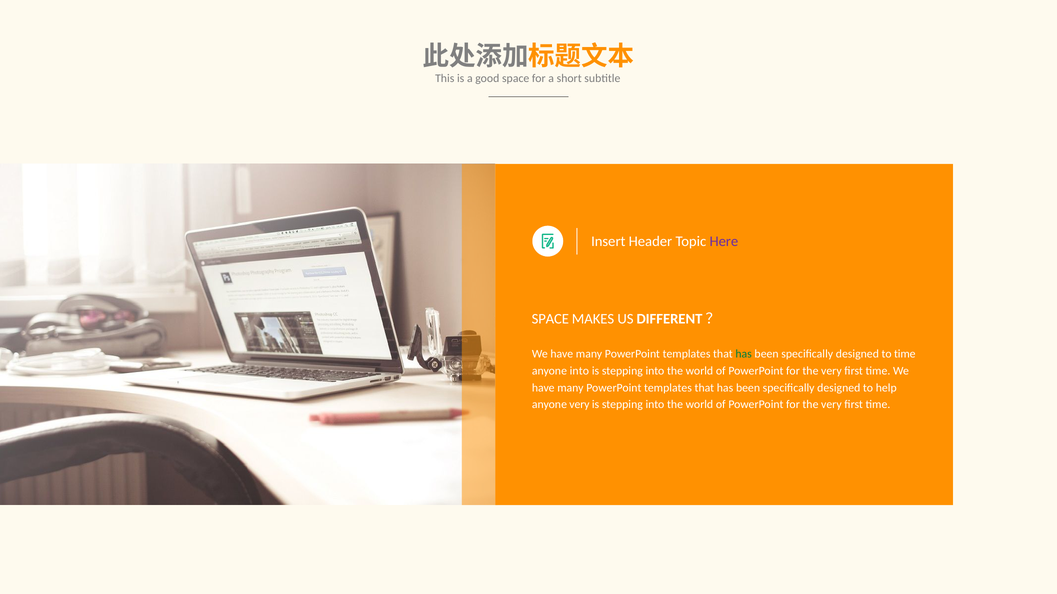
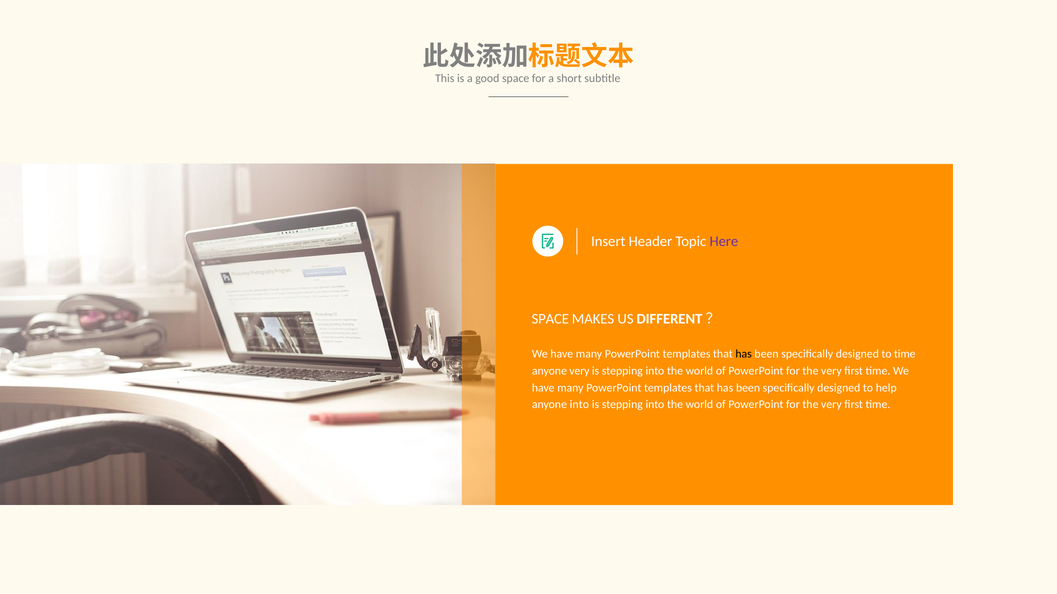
has colour: green -> black (744, 354)
anyone into: into -> very (579, 371)
anyone very: very -> into (579, 405)
